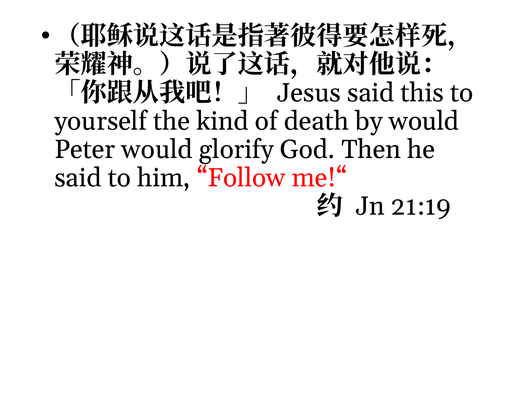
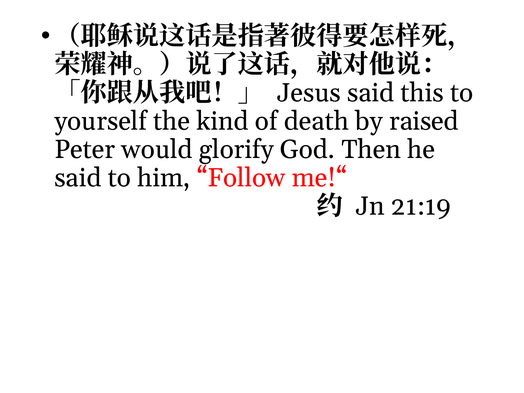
by would: would -> raised (424, 121)
